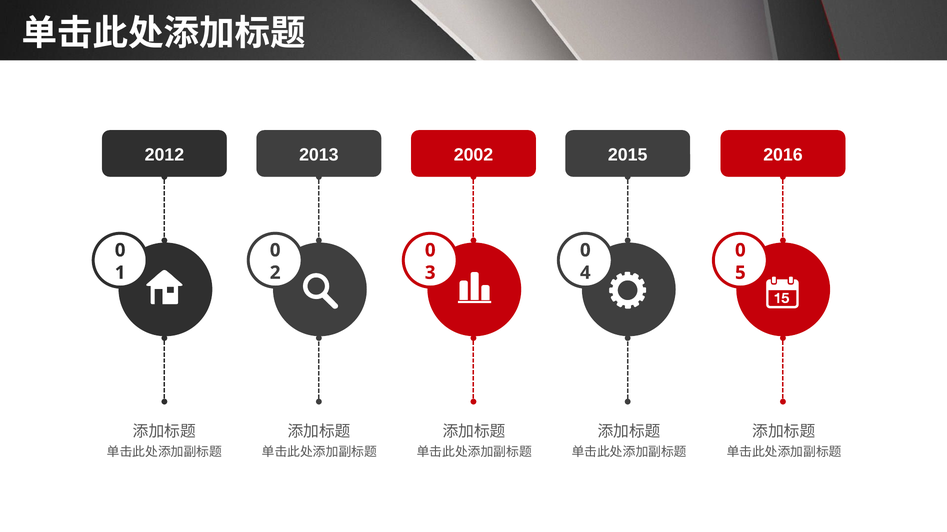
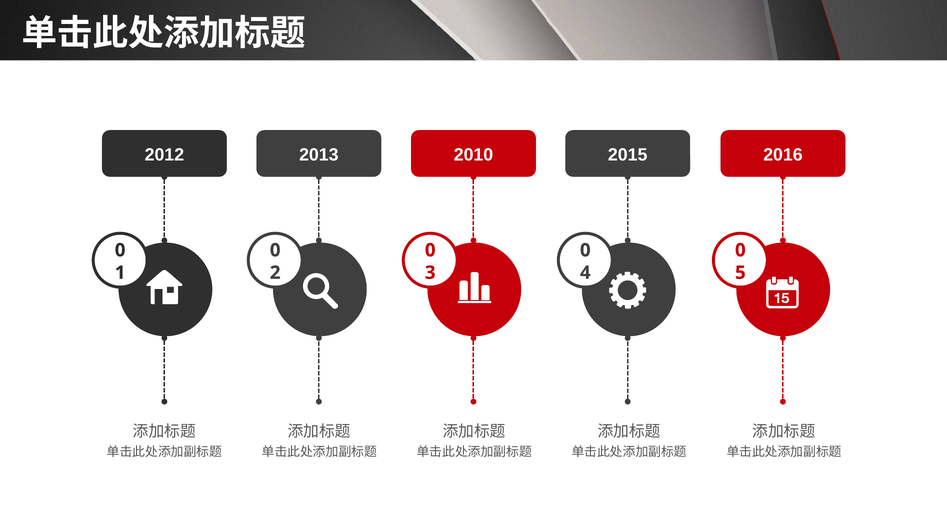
2002: 2002 -> 2010 (473, 155)
